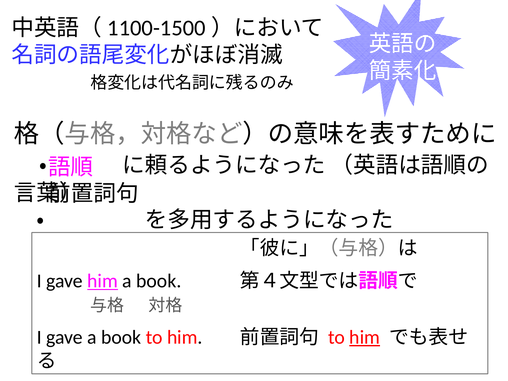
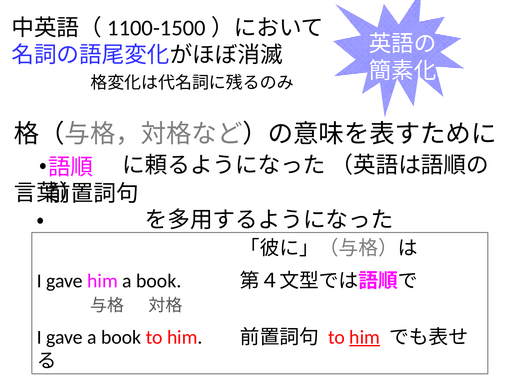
him underline: present -> none (103, 281)
